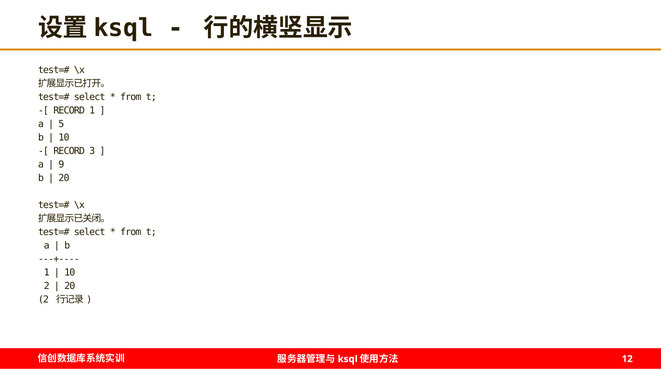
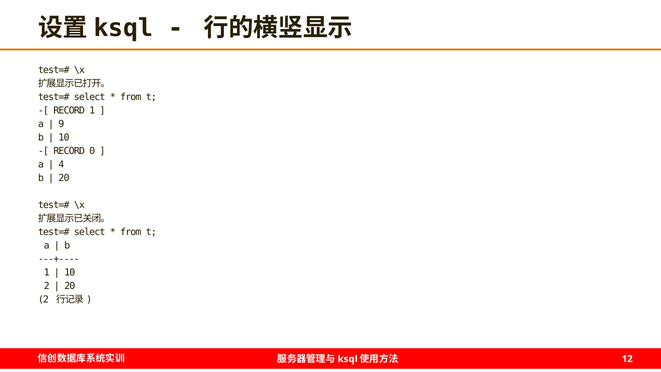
5: 5 -> 9 (61, 124)
3: 3 -> 0 (92, 151)
9: 9 -> 4 (61, 164)
